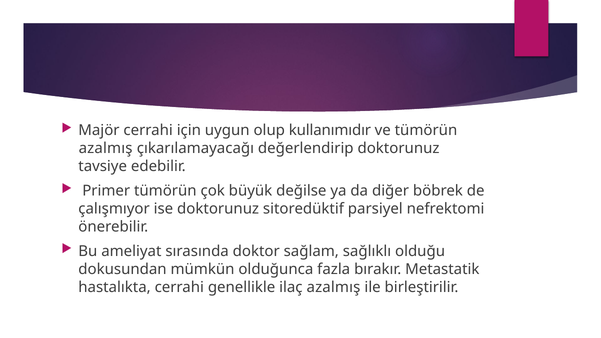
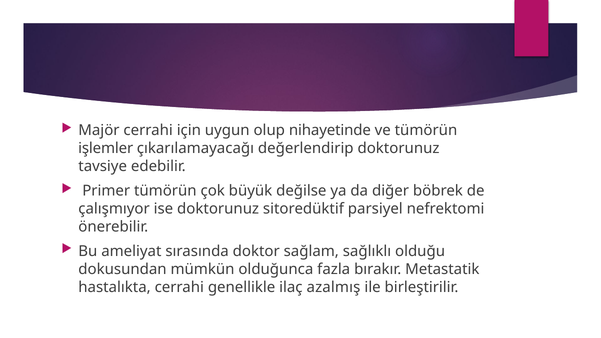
kullanımıdır: kullanımıdır -> nihayetinde (330, 130)
azalmış: azalmış -> işlemler (106, 148)
